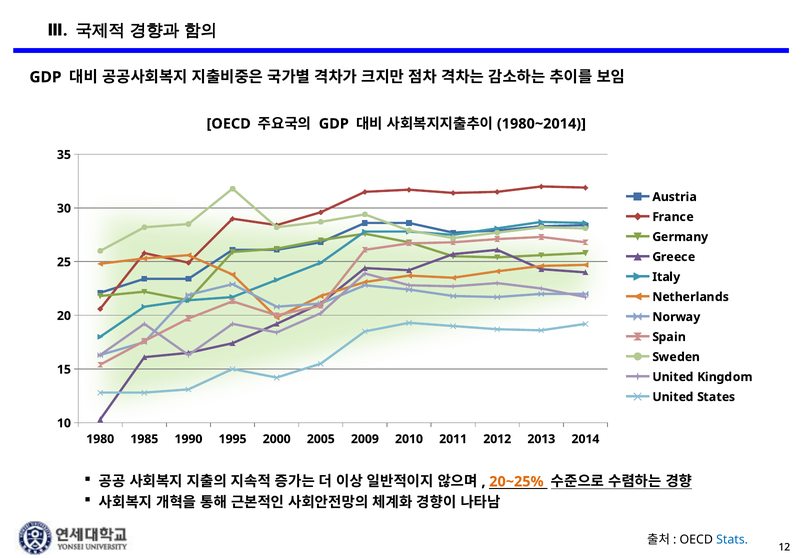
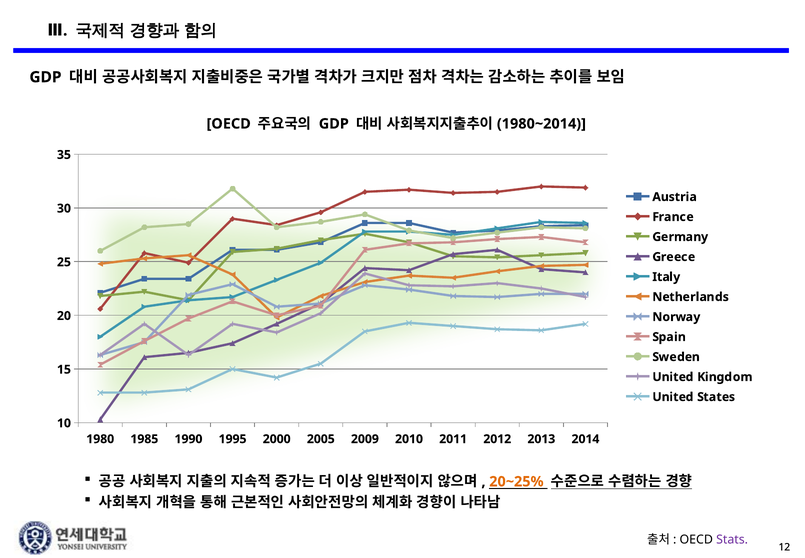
Stats colour: blue -> purple (732, 539)
